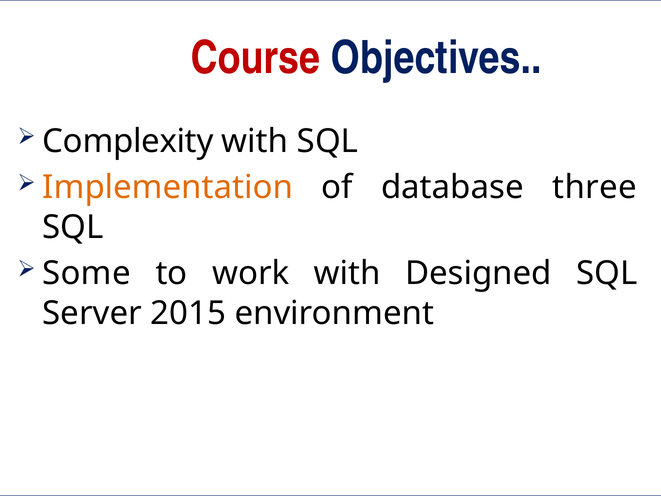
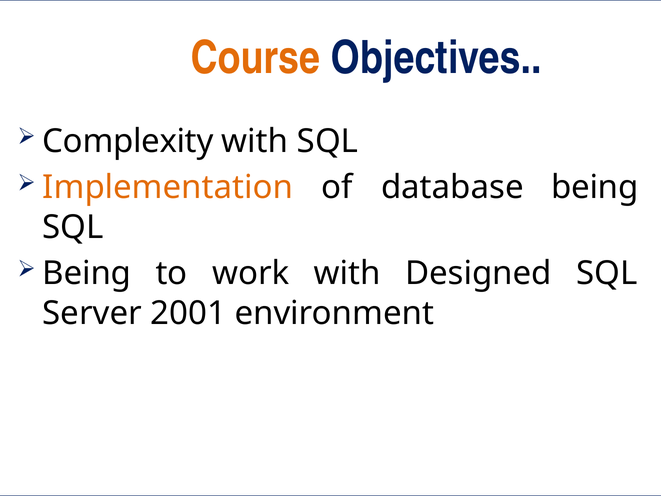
Course colour: red -> orange (256, 58)
database three: three -> being (595, 187)
Some: Some -> Being (87, 273)
2015: 2015 -> 2001 (188, 313)
